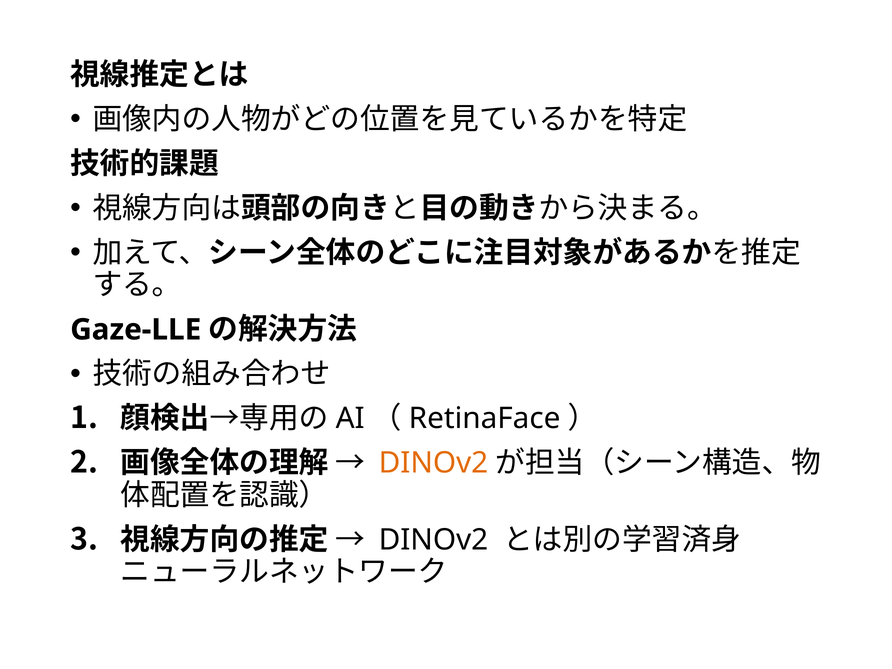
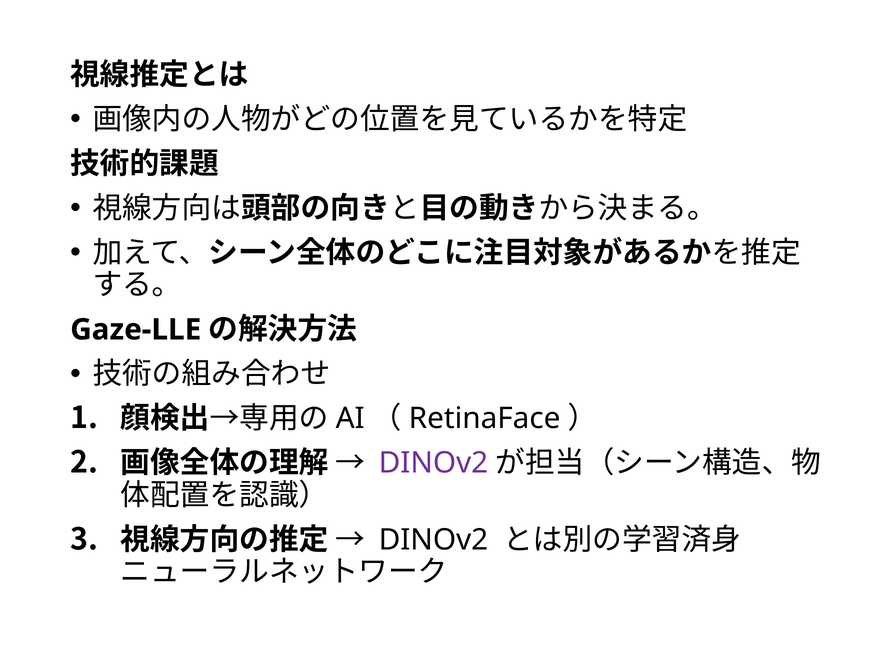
DINOv2 colour: orange -> purple (433, 463)
